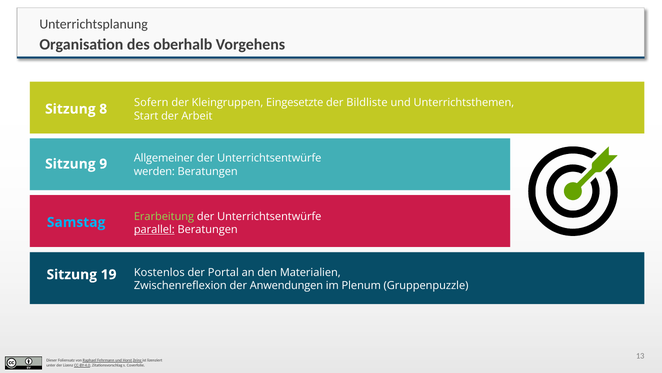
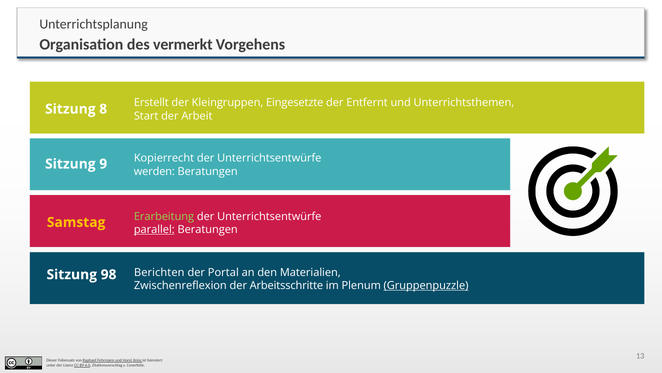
oberhalb: oberhalb -> vermerkt (183, 44)
Sofern: Sofern -> Erstellt (151, 103)
Bildliste: Bildliste -> Entfernt (367, 103)
Allgemeiner: Allgemeiner -> Kopierrecht (164, 158)
Samstag colour: light blue -> yellow (76, 222)
Kostenlos: Kostenlos -> Berichten (159, 272)
19: 19 -> 98 (109, 274)
Anwendungen: Anwendungen -> Arbeitsschritte (286, 285)
Gruppenpuzzle underline: none -> present (426, 285)
